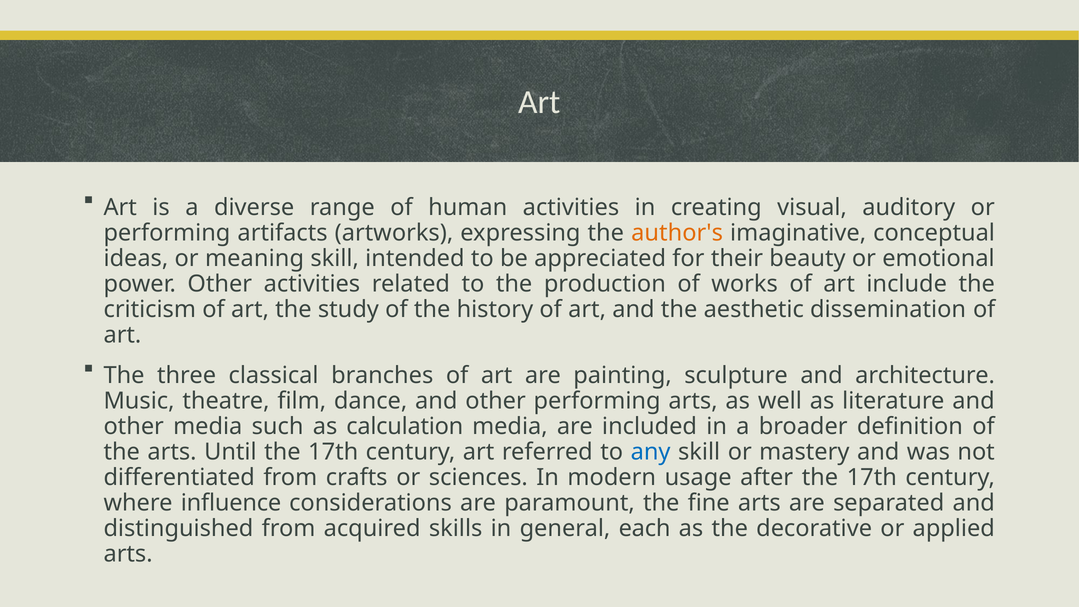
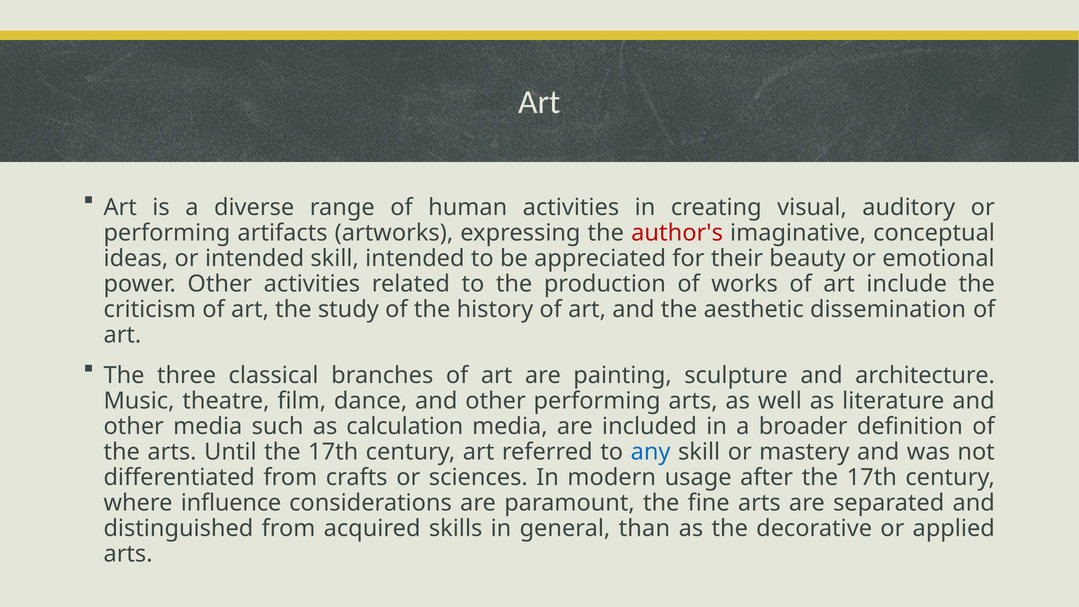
author's colour: orange -> red (677, 233)
or meaning: meaning -> intended (255, 258)
each: each -> than (644, 528)
